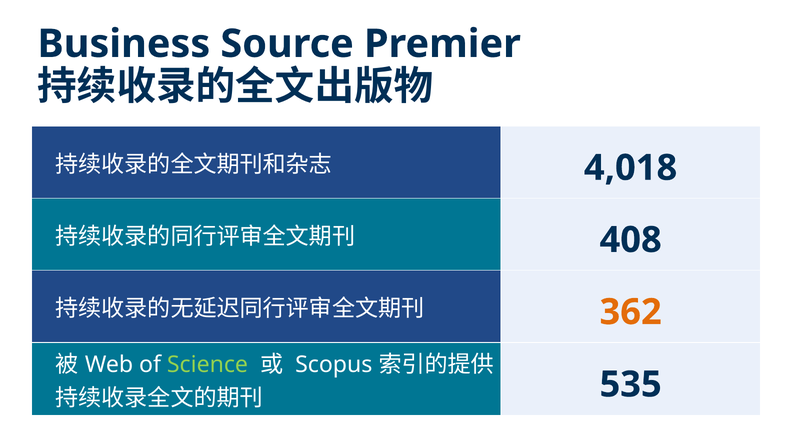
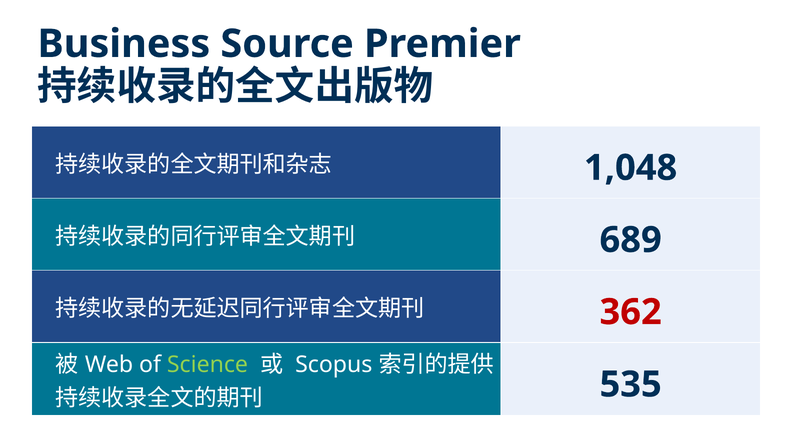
4,018: 4,018 -> 1,048 (631, 168)
408: 408 -> 689 (631, 240)
362 colour: orange -> red (631, 312)
